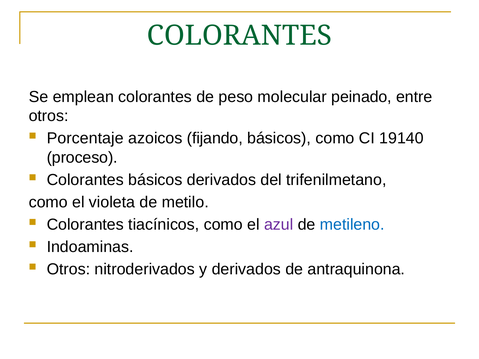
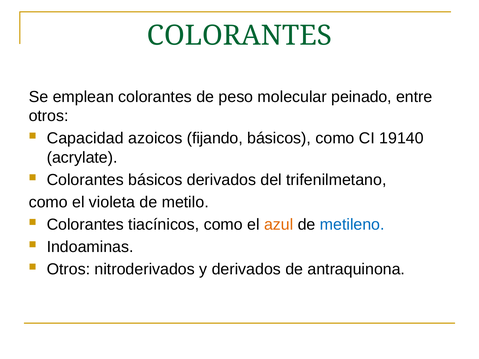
Porcentaje: Porcentaje -> Capacidad (85, 138)
proceso: proceso -> acrylate (82, 158)
azul colour: purple -> orange (279, 225)
